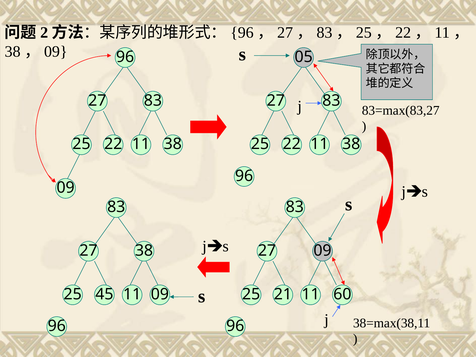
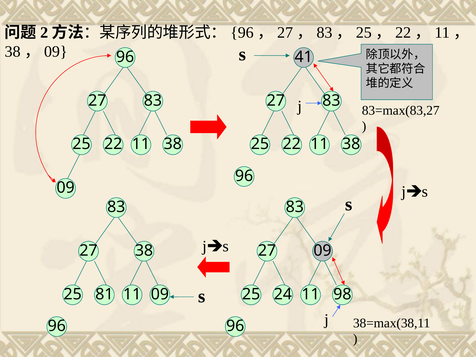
05: 05 -> 41 (304, 57)
45: 45 -> 81 (104, 294)
21: 21 -> 24 (283, 294)
60: 60 -> 98 (342, 294)
